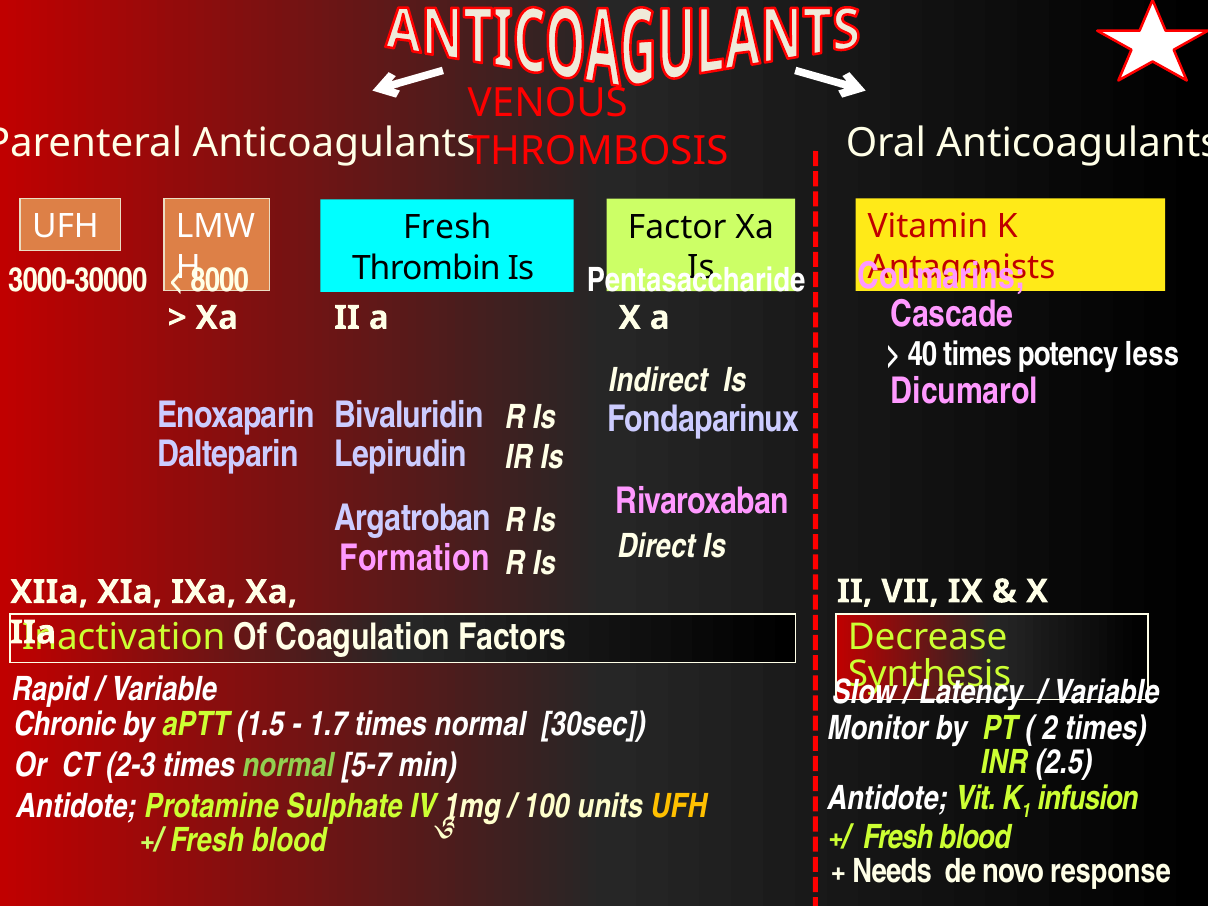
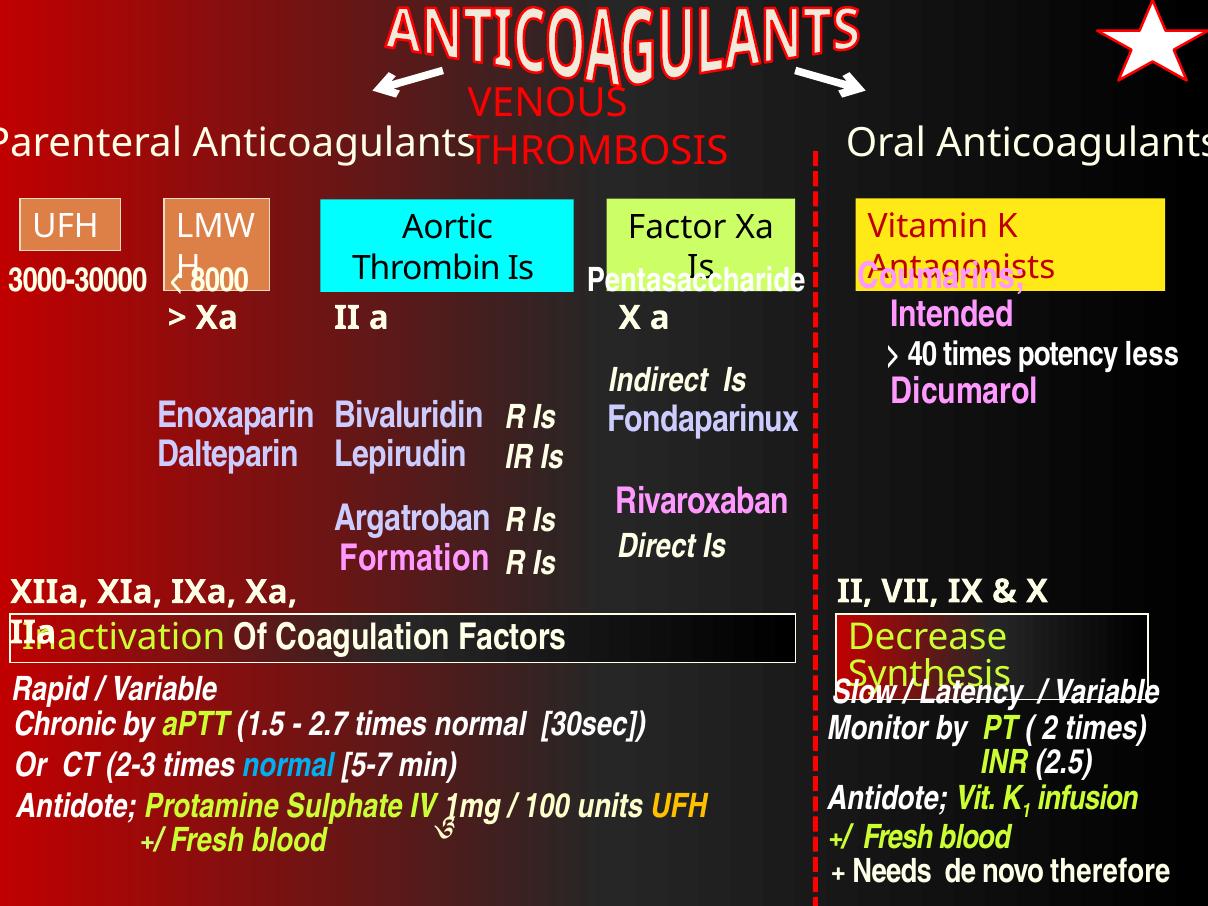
Fresh: Fresh -> Aortic (448, 228)
Cascade: Cascade -> Intended (952, 315)
1.7: 1.7 -> 2.7 (328, 725)
normal colour: light green -> light blue (288, 765)
response: response -> therefore (1110, 872)
